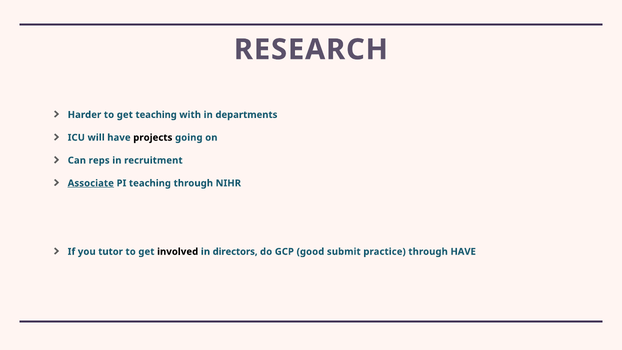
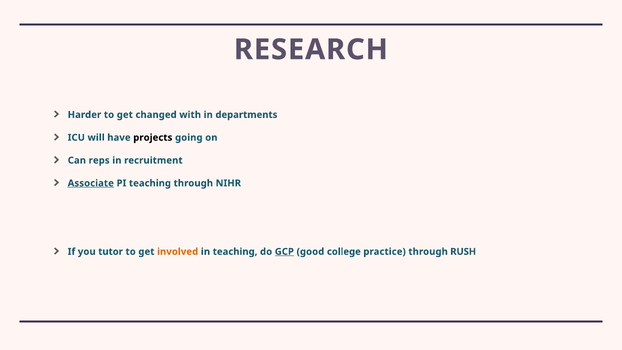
get teaching: teaching -> changed (156, 115)
involved colour: black -> orange (178, 252)
in directors: directors -> teaching (235, 252)
GCP underline: none -> present (284, 252)
submit: submit -> college (344, 252)
through HAVE: HAVE -> RUSH (463, 252)
